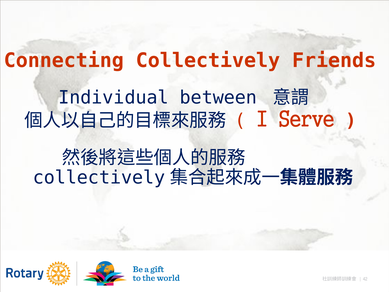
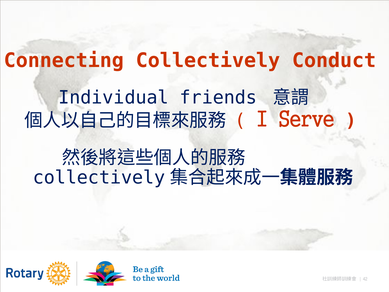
Friends: Friends -> Conduct (334, 60)
between: between -> friends (218, 97)
